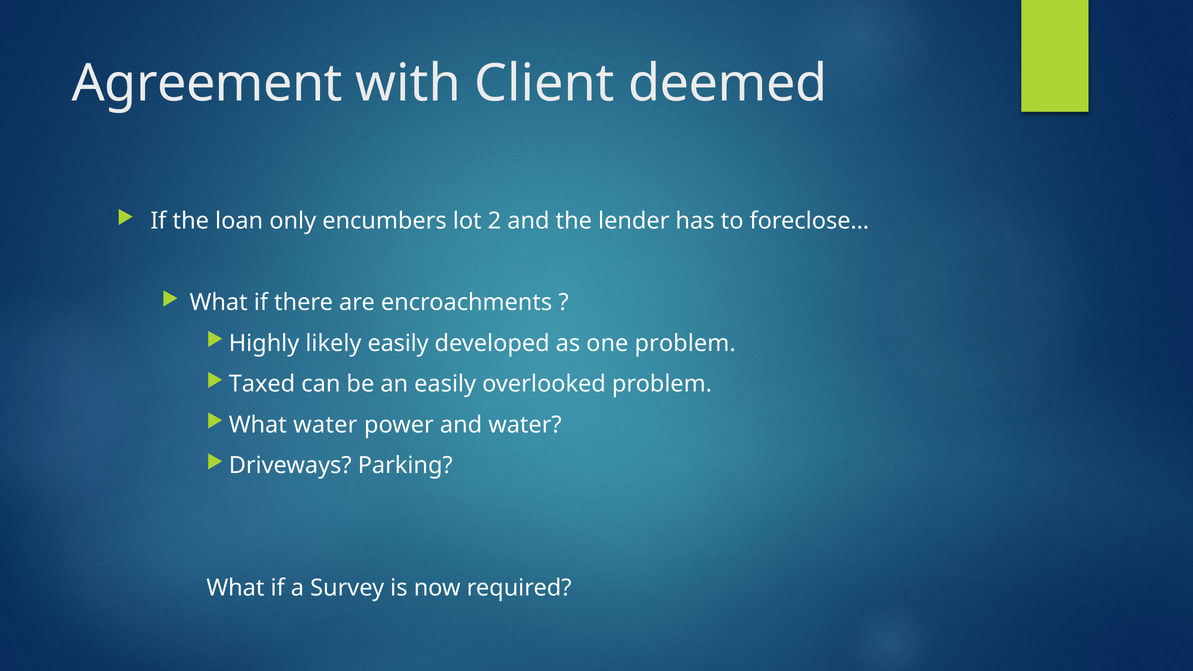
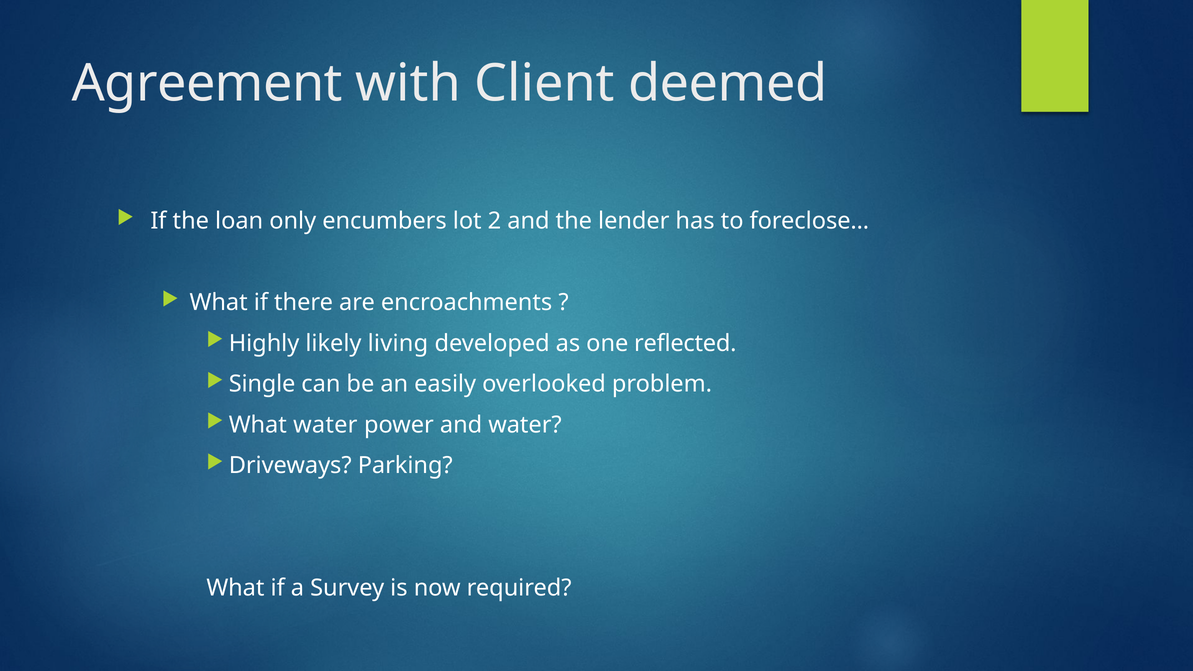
likely easily: easily -> living (398, 343)
one problem: problem -> reflected (685, 343)
Taxed: Taxed -> Single (262, 384)
